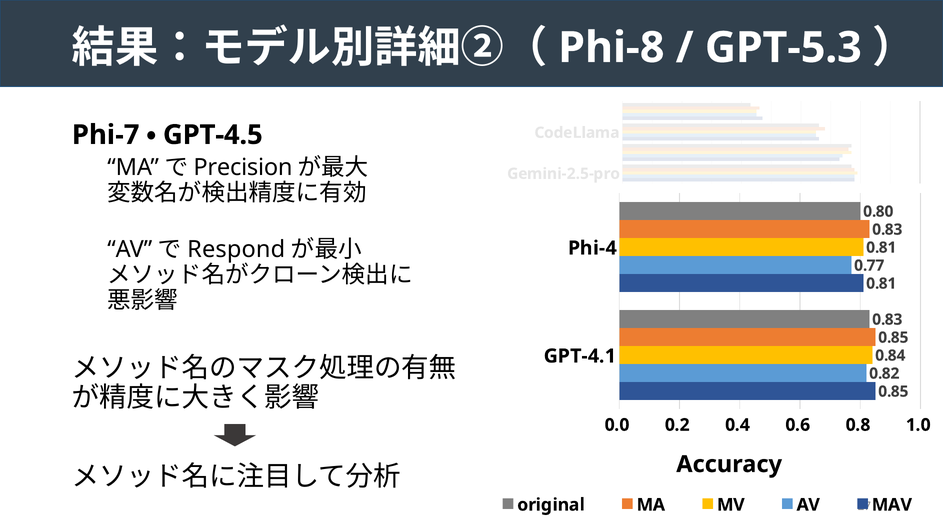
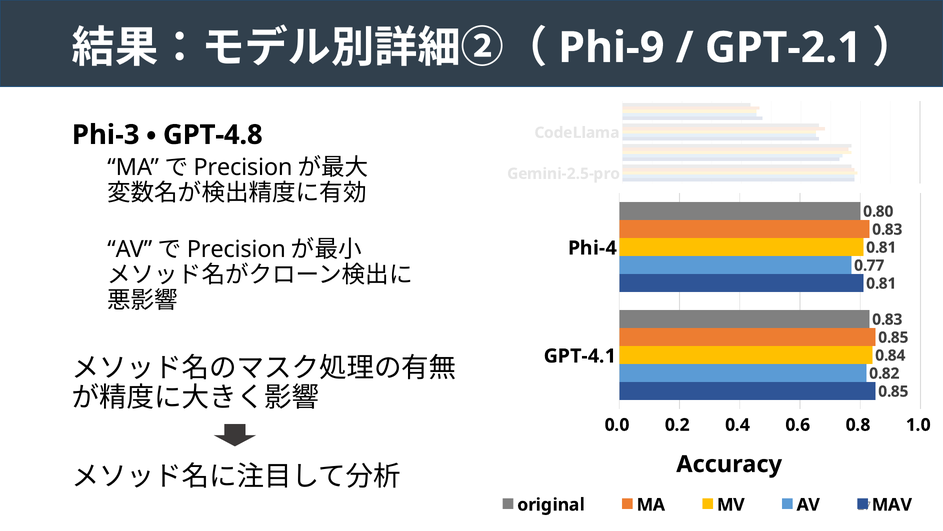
Phi-8: Phi-8 -> Phi-9 (611, 48)
GPT-5.3: GPT-5.3 -> GPT-2.1 (783, 48)
Phi-7: Phi-7 -> Phi-3 (106, 135)
GPT-4.5: GPT-4.5 -> GPT-4.8 (213, 135)
Respond: Respond -> Precision (236, 249)
